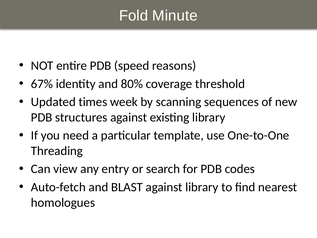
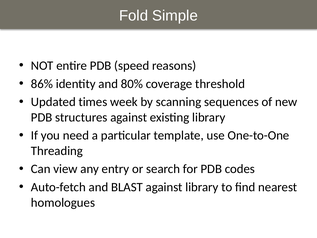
Minute: Minute -> Simple (175, 16)
67%: 67% -> 86% (42, 84)
